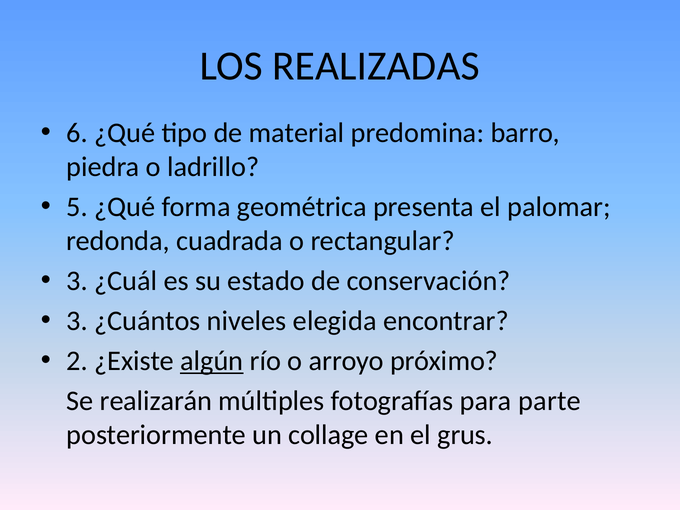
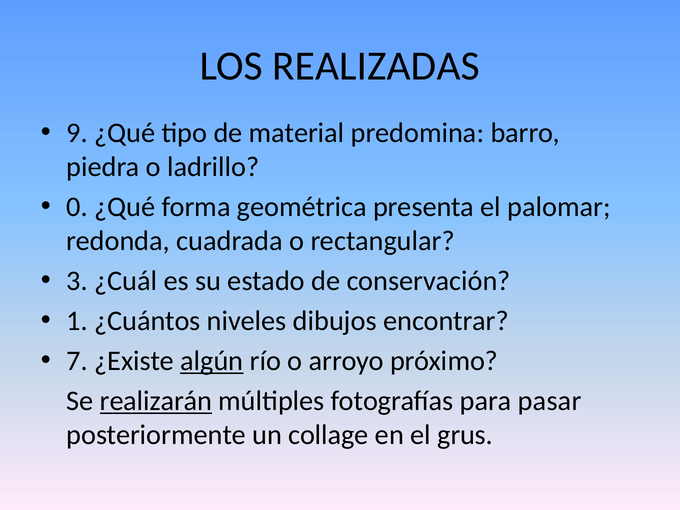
6: 6 -> 9 (77, 133)
5: 5 -> 0 (77, 207)
3: 3 -> 1 (77, 321)
elegida: elegida -> dibujos (335, 321)
2: 2 -> 7 (77, 361)
realizarán underline: none -> present (156, 401)
parte: parte -> pasar (550, 401)
